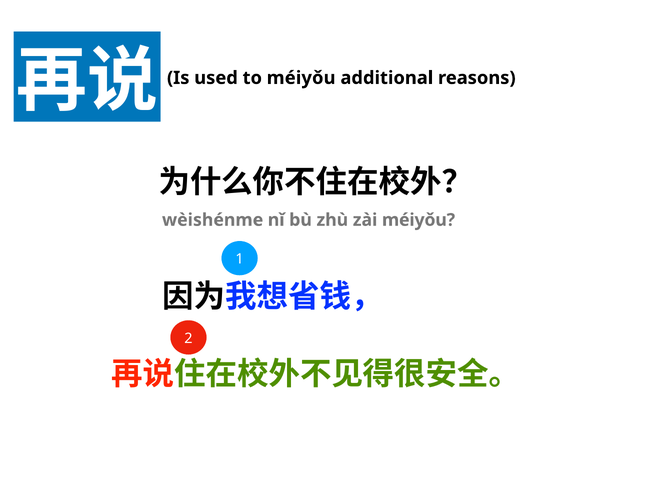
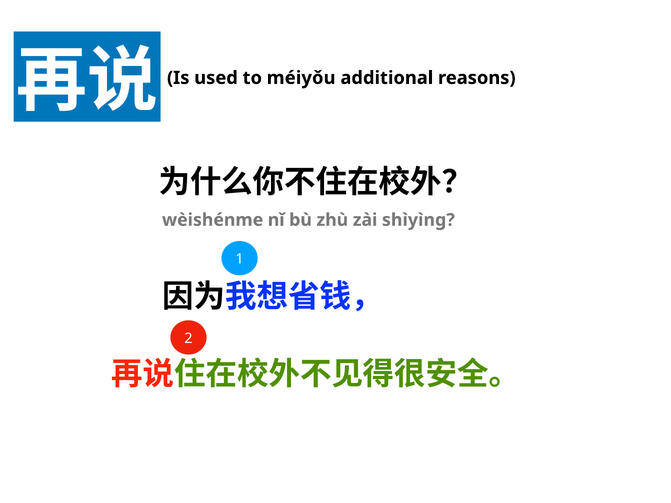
zài méiyǒu: méiyǒu -> shìyìng (418, 220)
